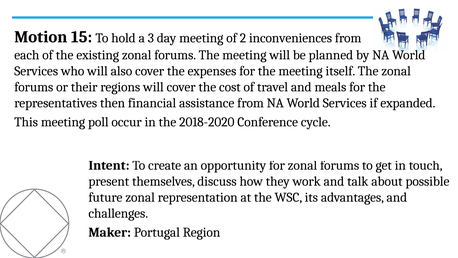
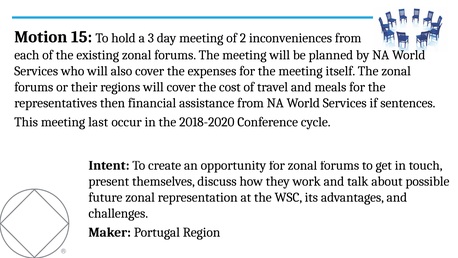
expanded: expanded -> sentences (408, 103)
poll: poll -> last (98, 122)
